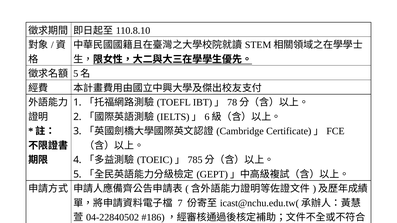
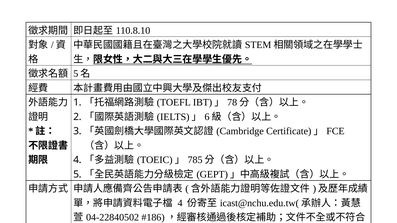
7: 7 -> 4 (180, 203)
